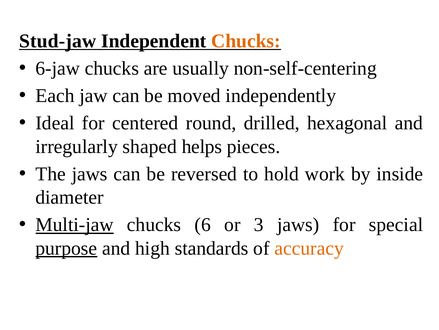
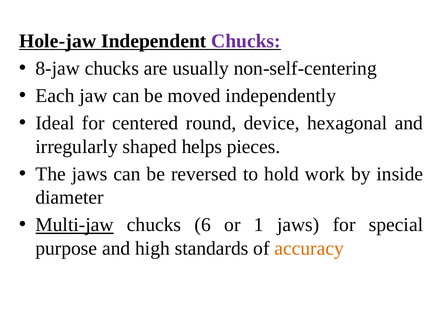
Stud-jaw: Stud-jaw -> Hole-jaw (58, 41)
Chucks colour: orange -> purple (246, 41)
6-jaw: 6-jaw -> 8-jaw (58, 68)
drilled: drilled -> device (272, 123)
3: 3 -> 1 (259, 224)
purpose underline: present -> none (66, 248)
